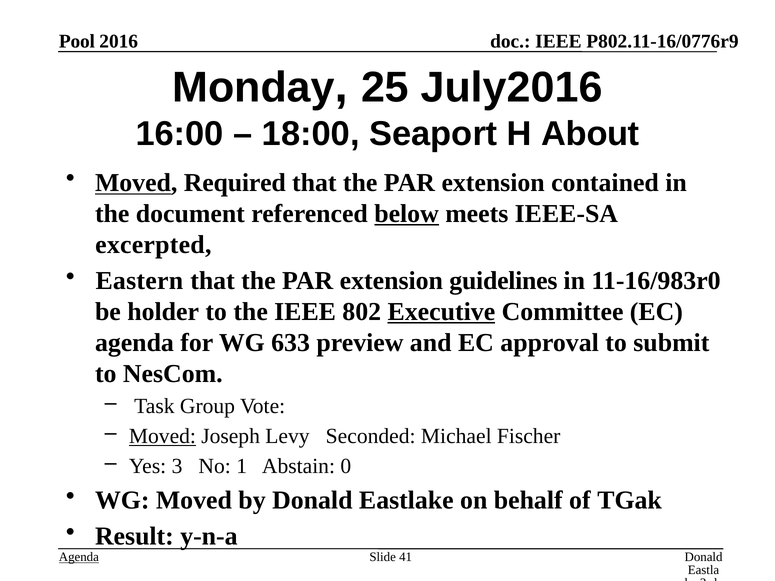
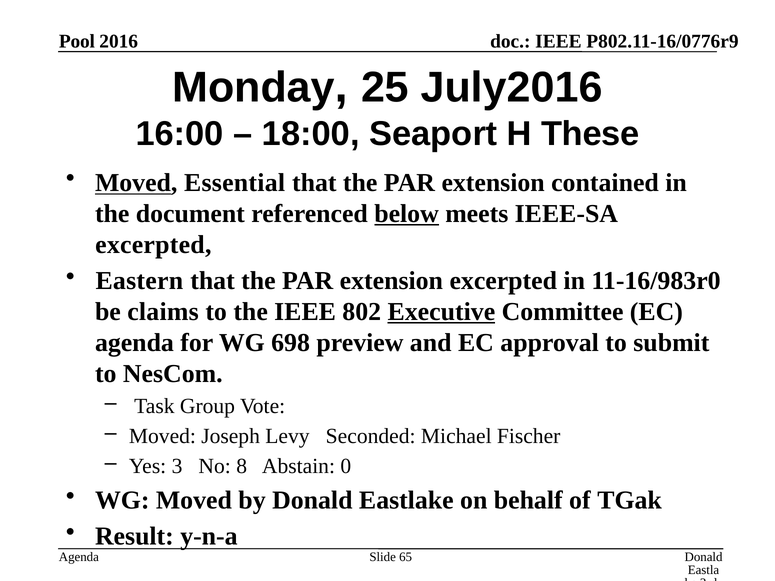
About: About -> These (590, 134)
Required: Required -> Essential (235, 183)
extension guidelines: guidelines -> excerpted (503, 281)
holder: holder -> claims (163, 312)
633: 633 -> 698 (291, 343)
Moved underline: present -> none (162, 436)
1: 1 -> 8 (242, 467)
Agenda underline: present -> none (79, 557)
41: 41 -> 65 (406, 557)
